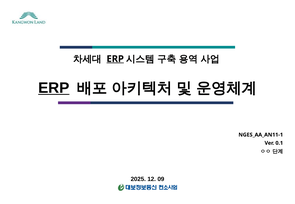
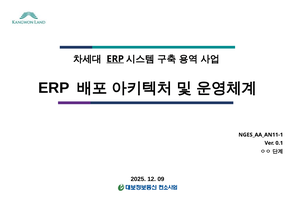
ERP underline: present -> none (54, 88)
